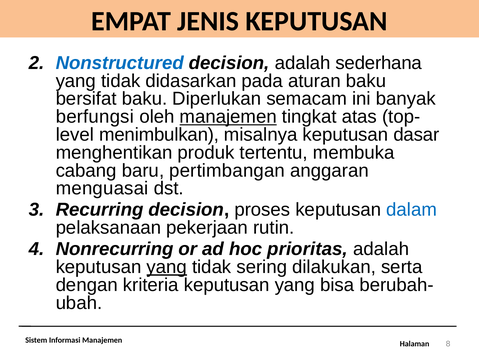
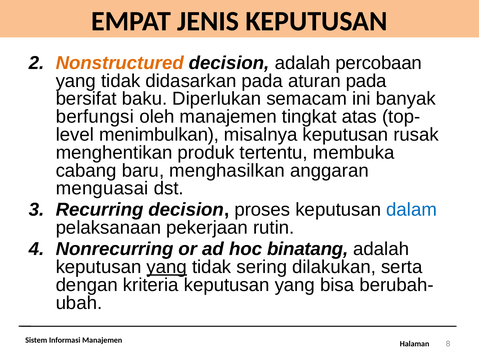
Nonstructured colour: blue -> orange (120, 63)
sederhana: sederhana -> percobaan (379, 63)
aturan baku: baku -> pada (366, 81)
manajemen underline: present -> none (228, 116)
dasar: dasar -> rusak (416, 134)
pertimbangan: pertimbangan -> menghasilkan (227, 170)
prioritas: prioritas -> binatang (308, 249)
